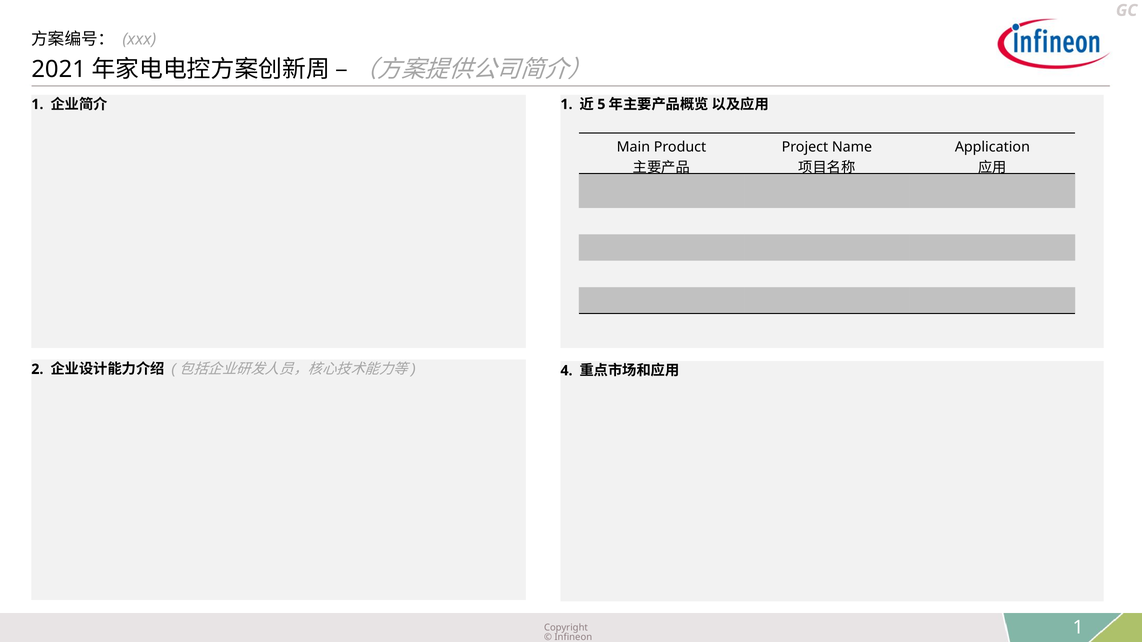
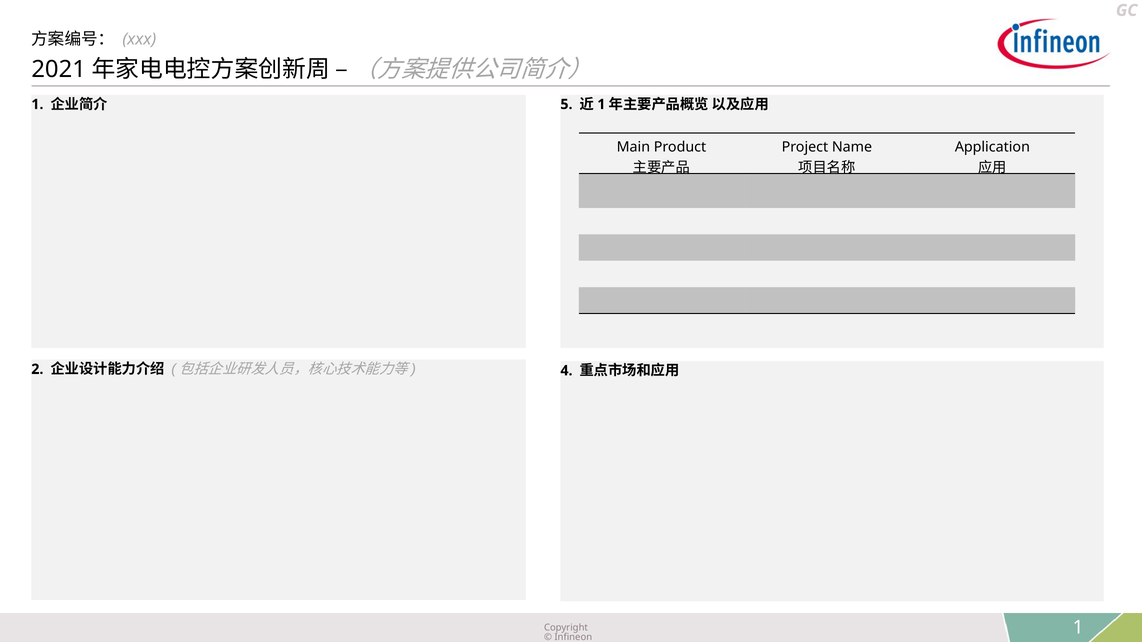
1: 1 -> 5 (566, 104)
5: 5 -> 1 (601, 104)
